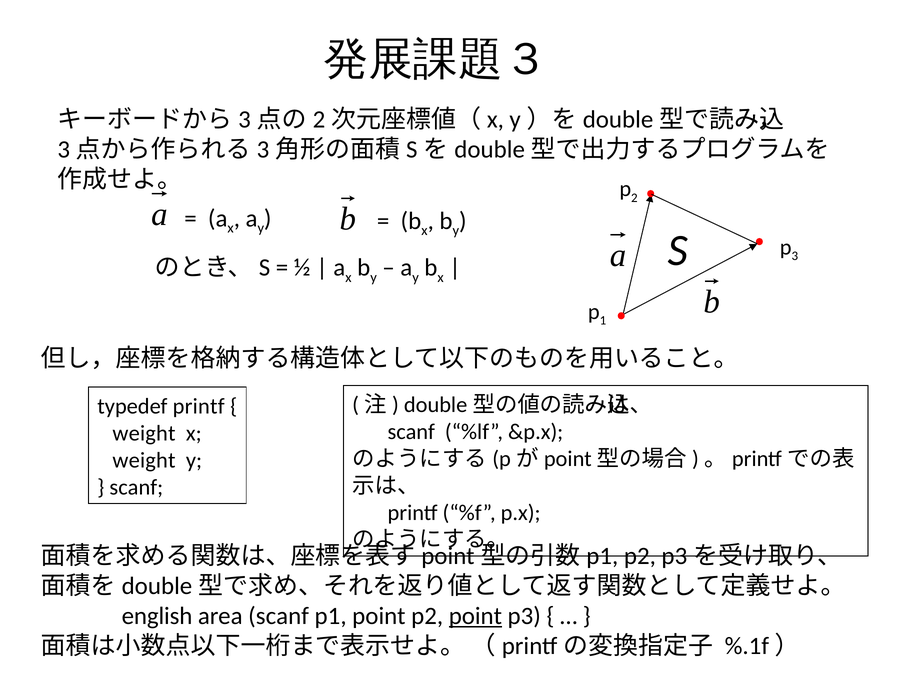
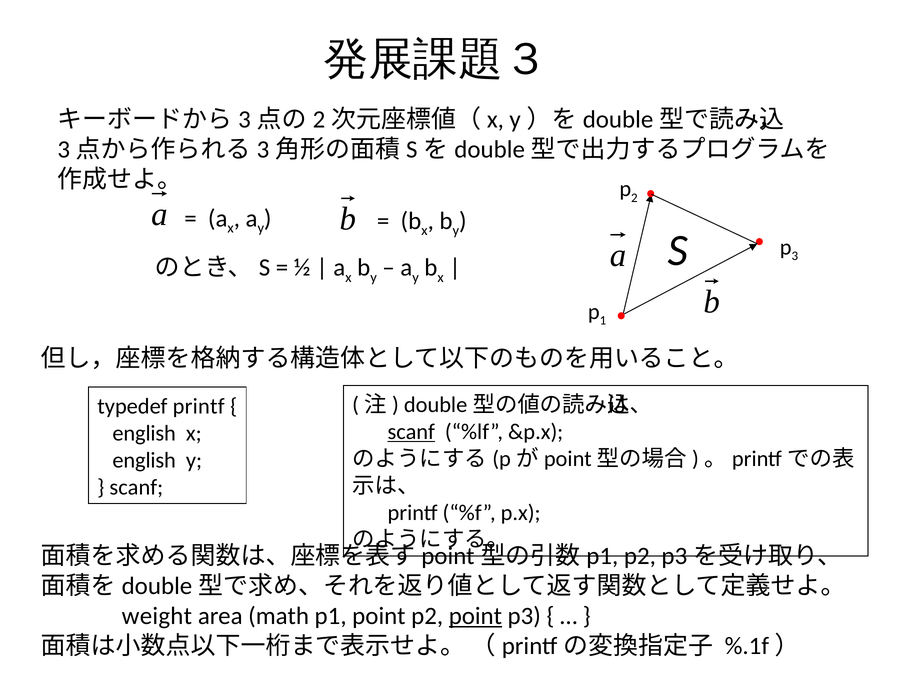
scanf underline: none -> present (411, 432)
weight: weight -> english (144, 433)
weight: weight -> english (144, 460)
english: english -> weight (157, 616)
area scanf: scanf -> math (279, 616)
